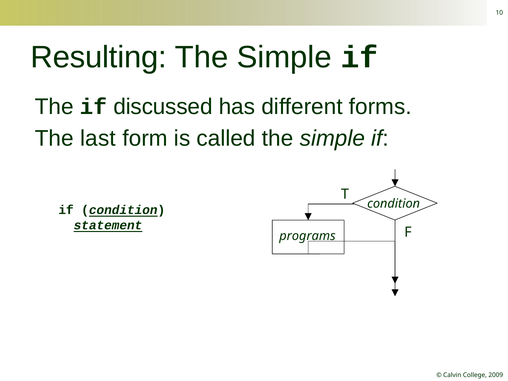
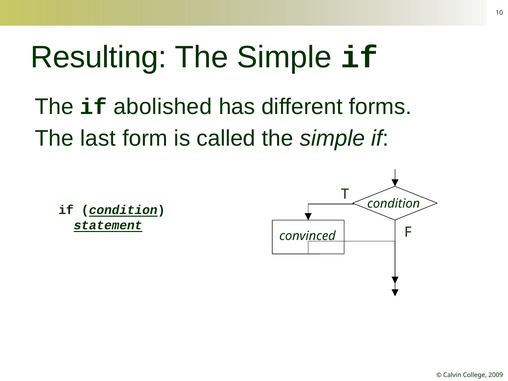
discussed: discussed -> abolished (163, 107)
programs: programs -> convinced (307, 236)
